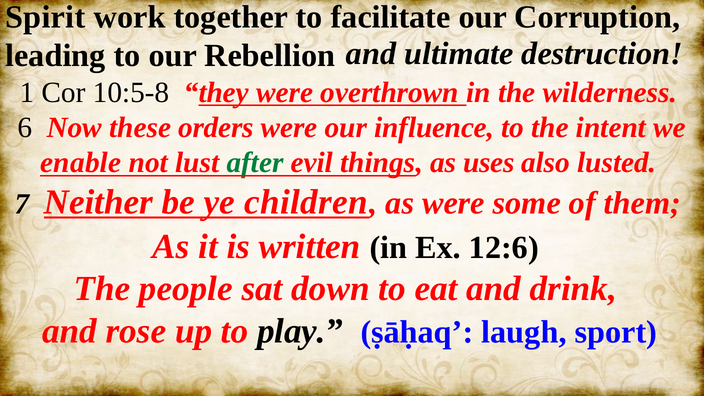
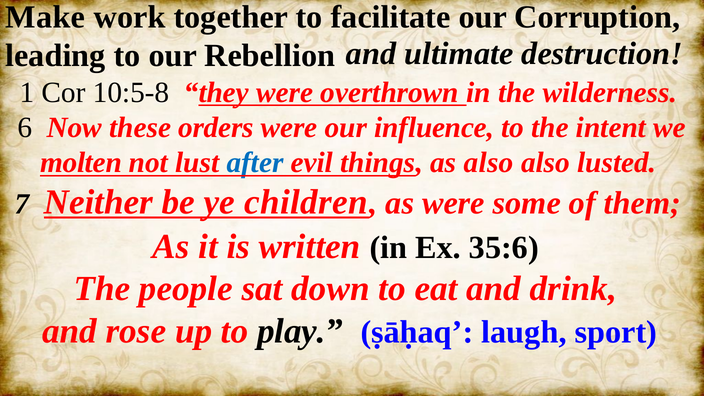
Spirit: Spirit -> Make (45, 17)
enable: enable -> molten (81, 163)
after colour: green -> blue (255, 163)
as uses: uses -> also (489, 163)
12:6: 12:6 -> 35:6 (504, 247)
